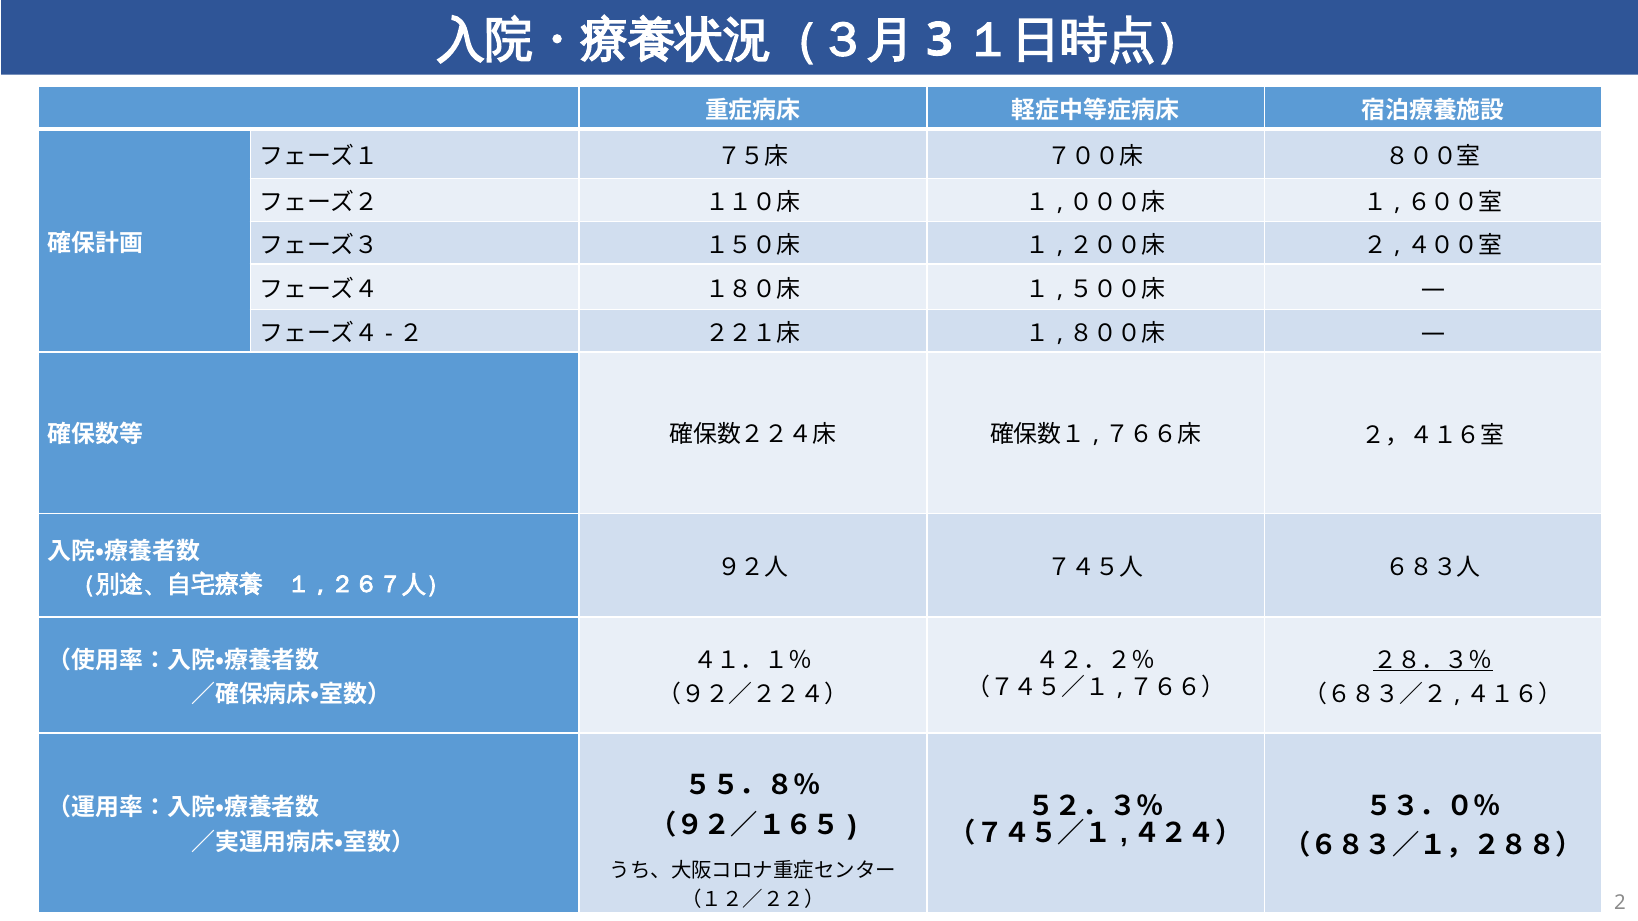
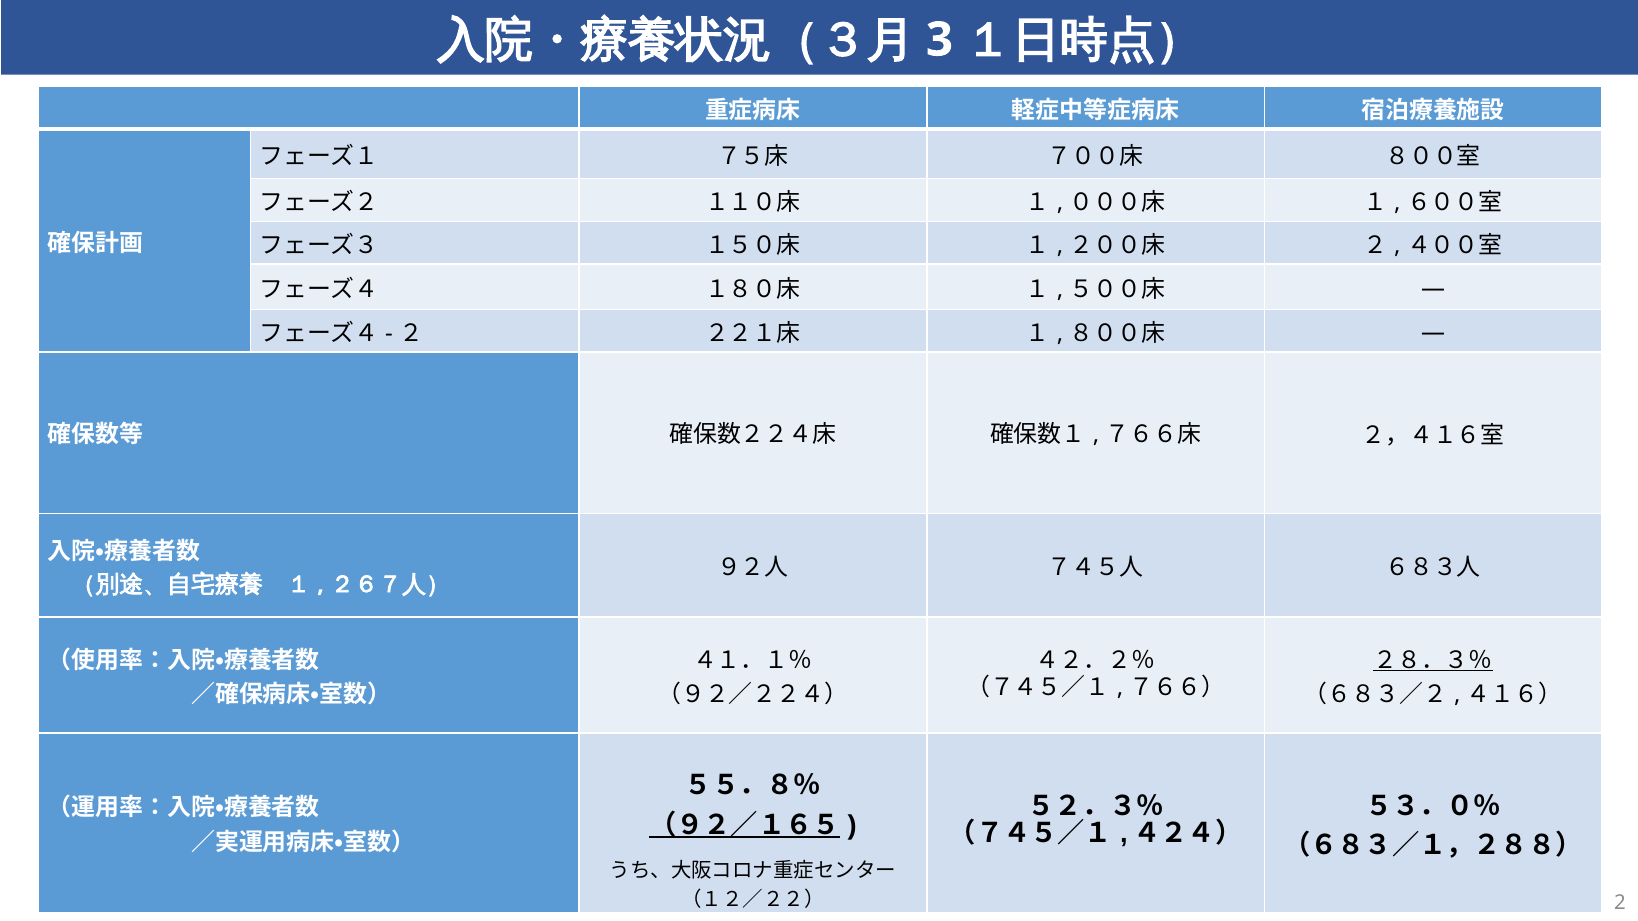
（９２／１６５ underline: none -> present (745, 825)
